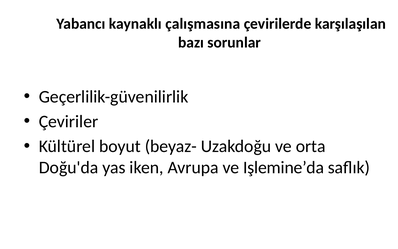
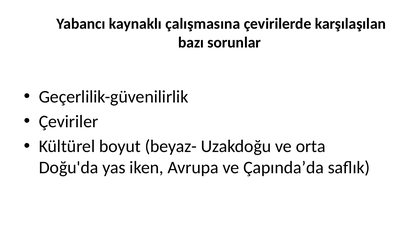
Işlemine’da: Işlemine’da -> Çapında’da (284, 167)
